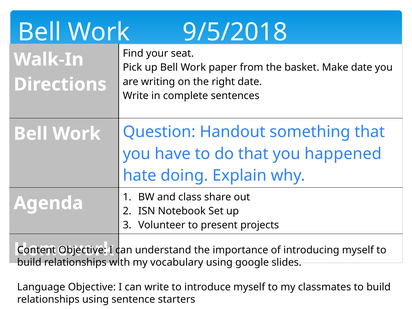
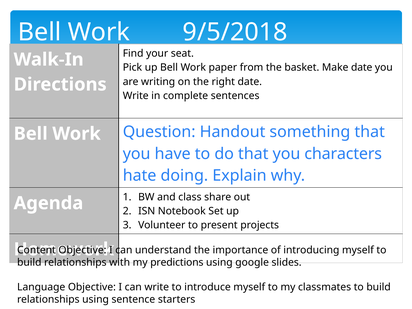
happened: happened -> characters (343, 154)
vocabulary: vocabulary -> predictions (177, 262)
